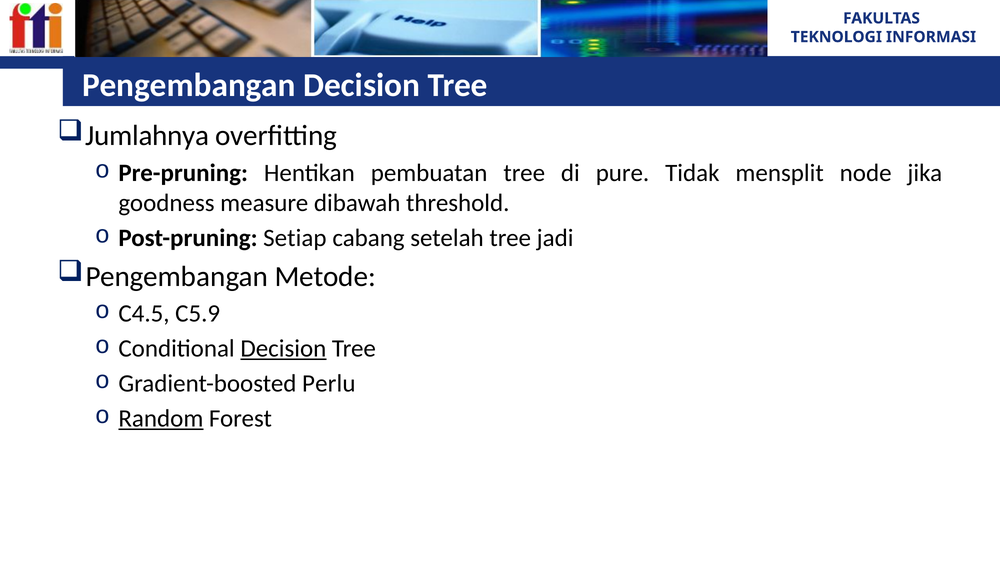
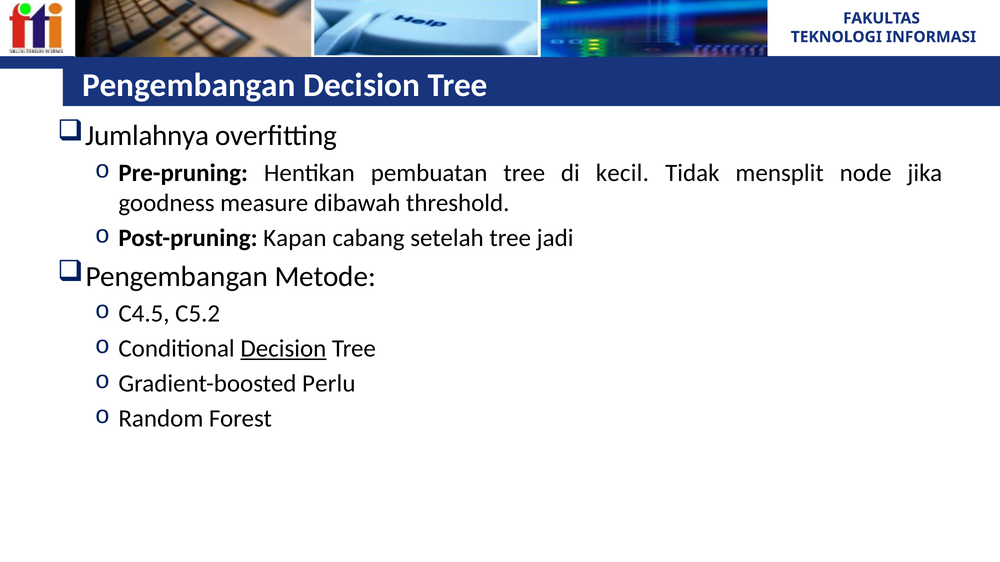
pure: pure -> kecil (622, 173)
Setiap: Setiap -> Kapan (295, 238)
C5.9: C5.9 -> C5.2 (198, 314)
Random underline: present -> none (161, 419)
